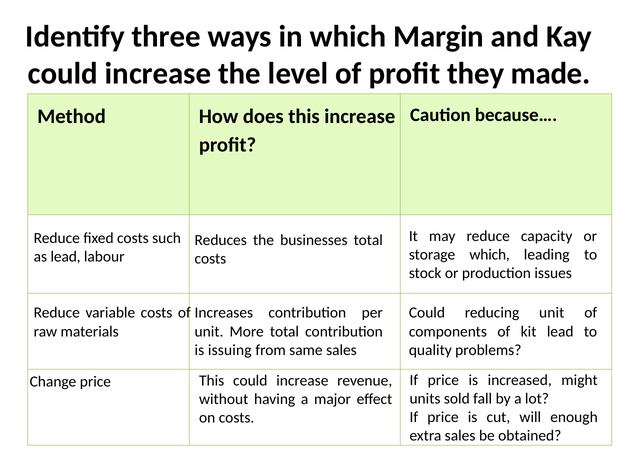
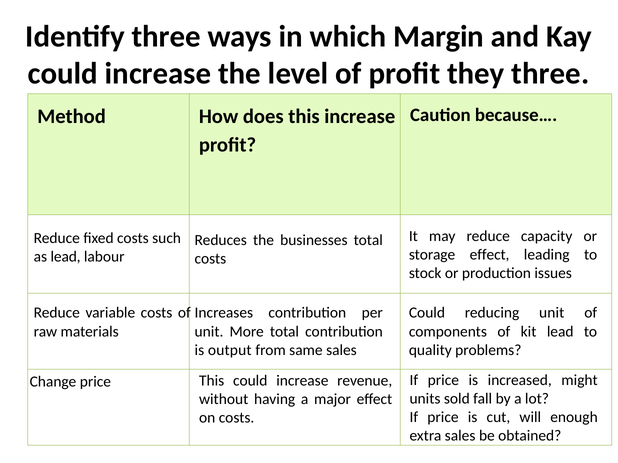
they made: made -> three (550, 74)
storage which: which -> effect (490, 255)
issuing: issuing -> output (230, 350)
